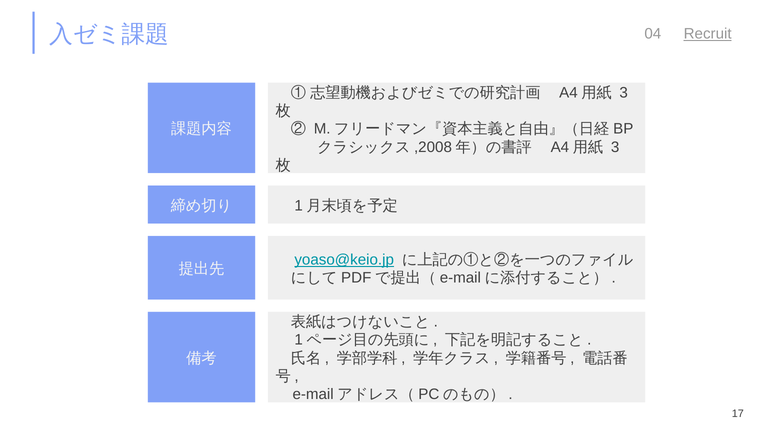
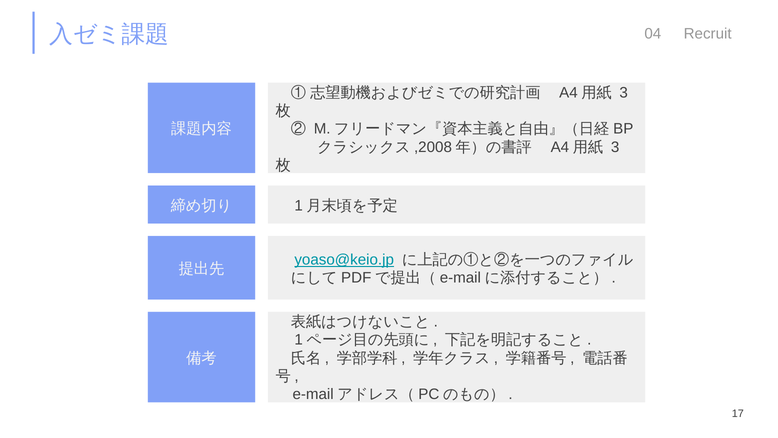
Recruit underline: present -> none (708, 34)
